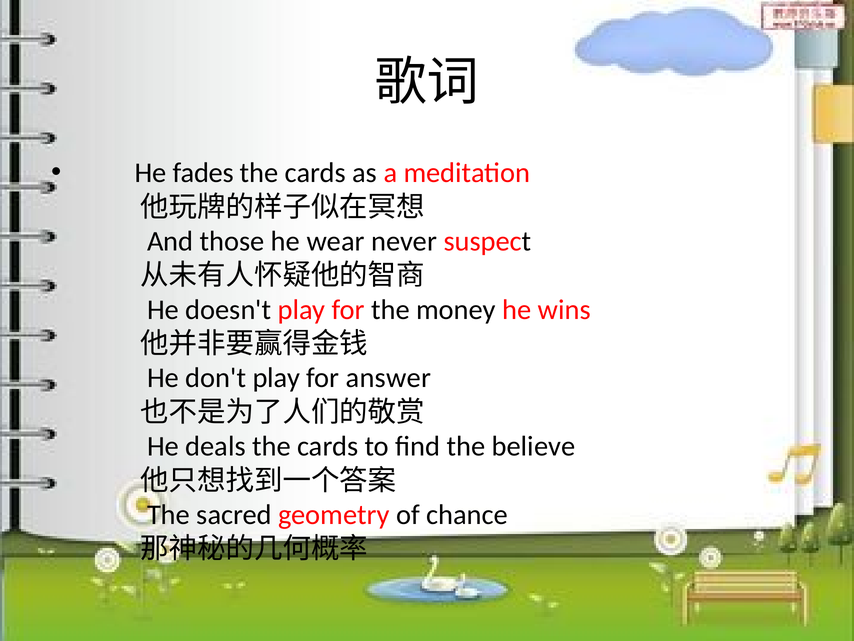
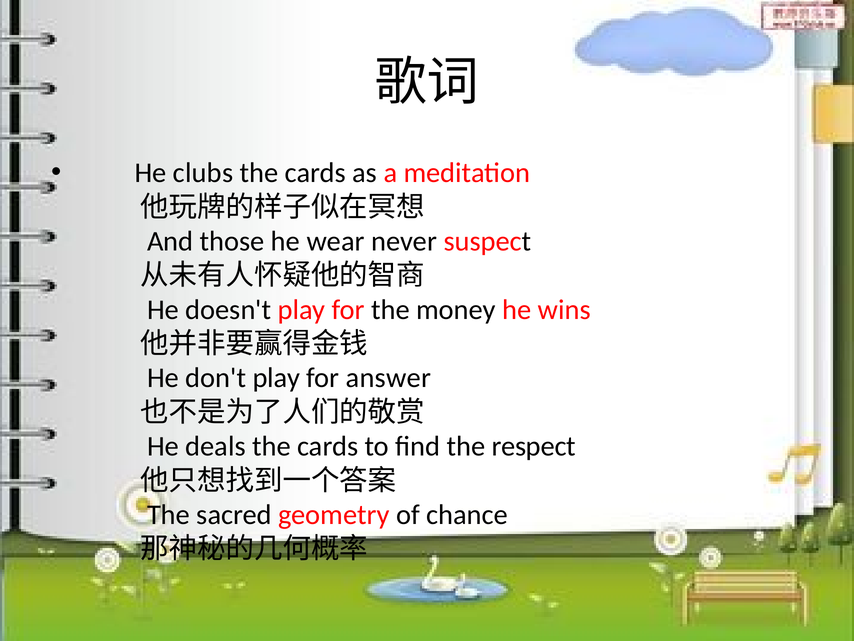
fades: fades -> clubs (203, 173)
believe: believe -> respect (534, 446)
